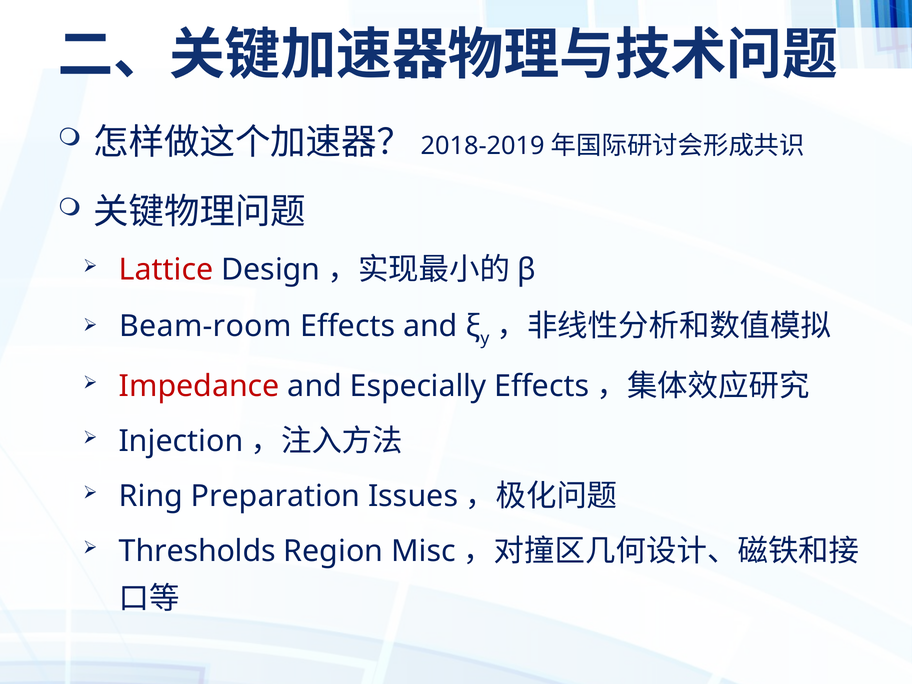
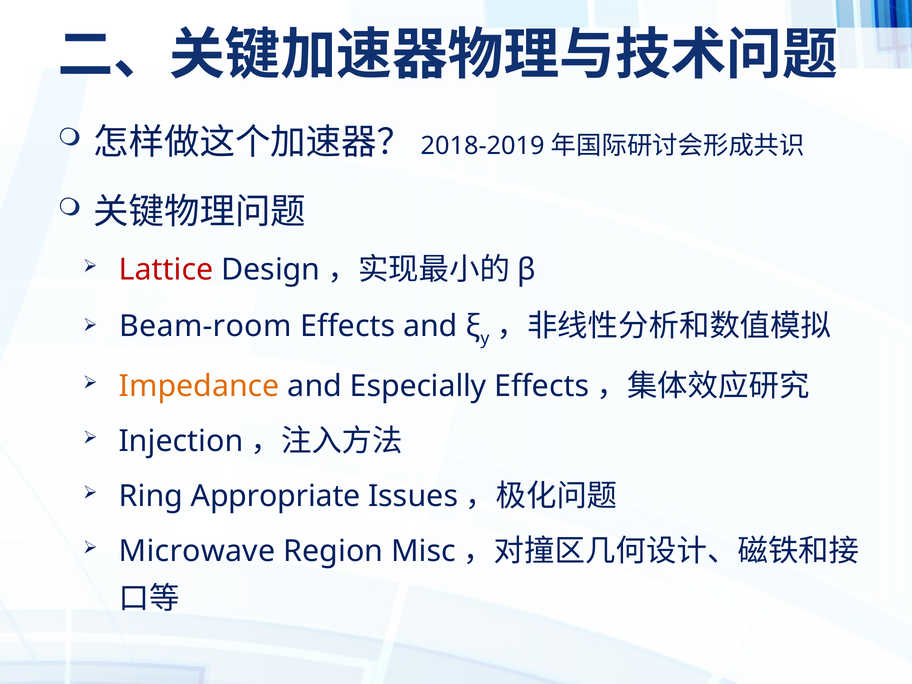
Impedance colour: red -> orange (199, 386)
Preparation: Preparation -> Appropriate (276, 496)
Thresholds: Thresholds -> Microwave (197, 551)
